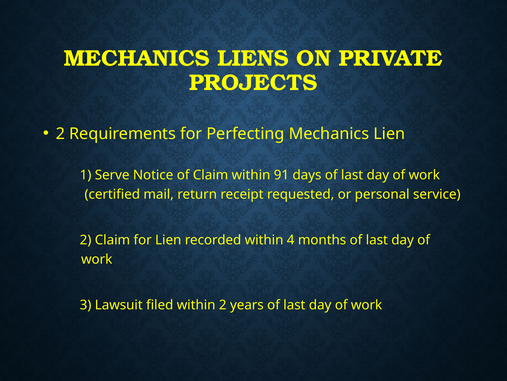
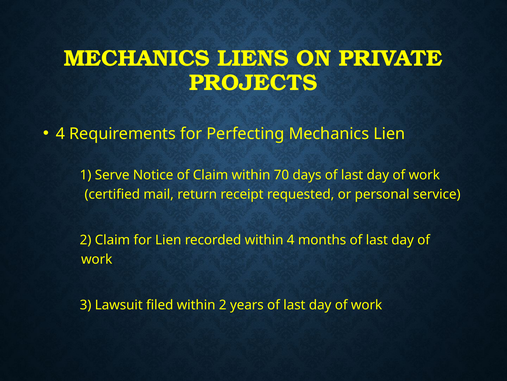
2: 2 -> 4 (60, 133)
91: 91 -> 70 (281, 175)
